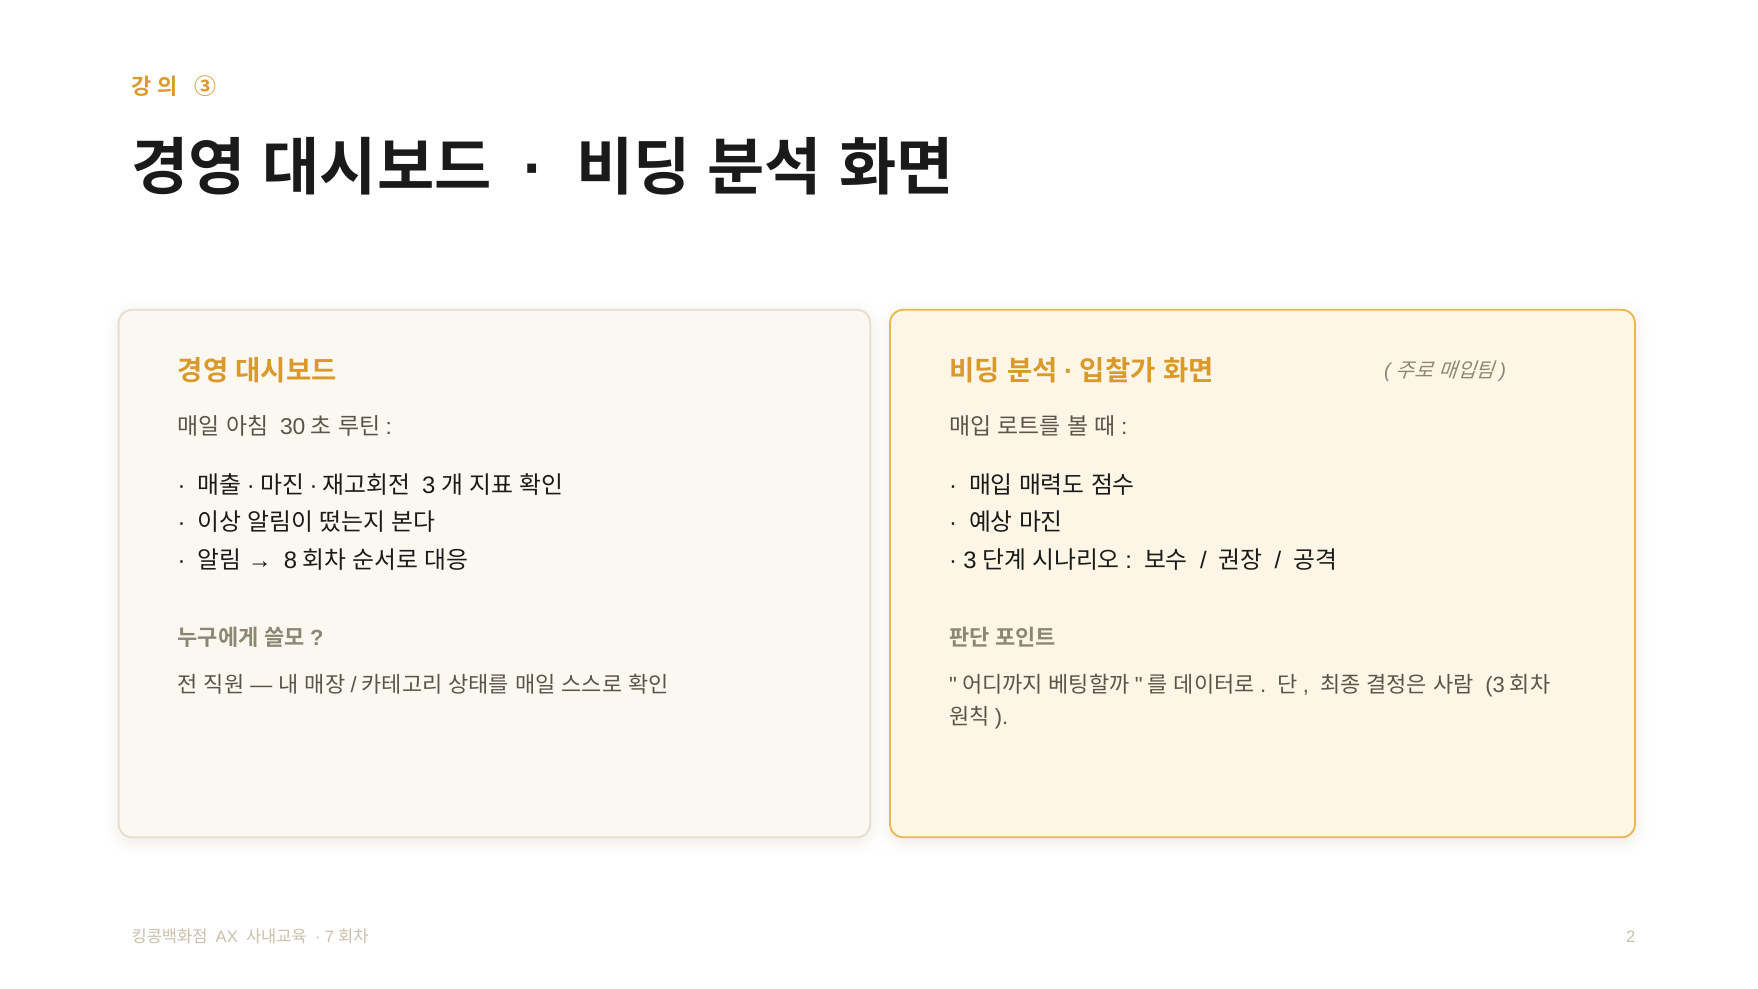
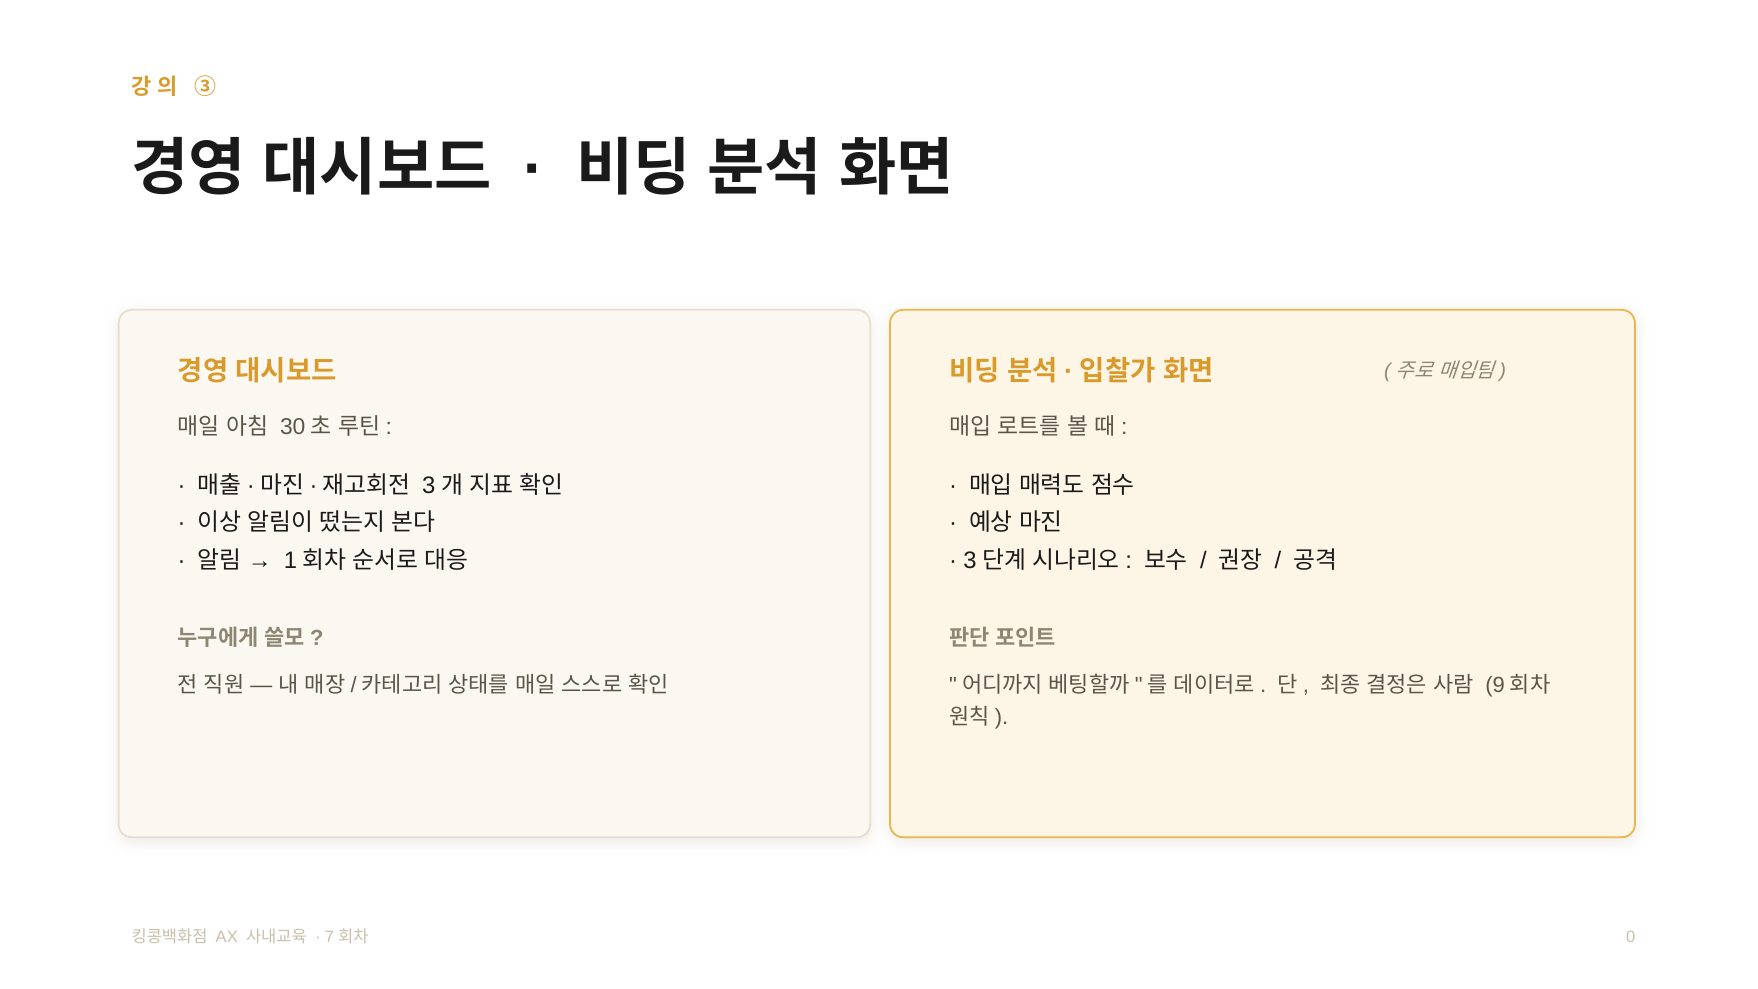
8: 8 -> 1 (290, 560)
3: 3 -> 9 (1495, 686)
2: 2 -> 0 (1631, 937)
